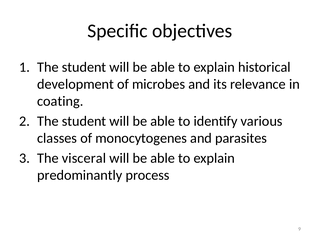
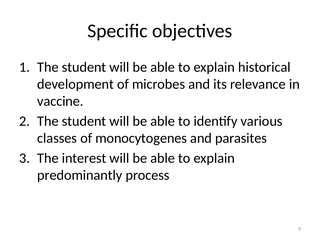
coating: coating -> vaccine (60, 101)
visceral: visceral -> interest (84, 158)
